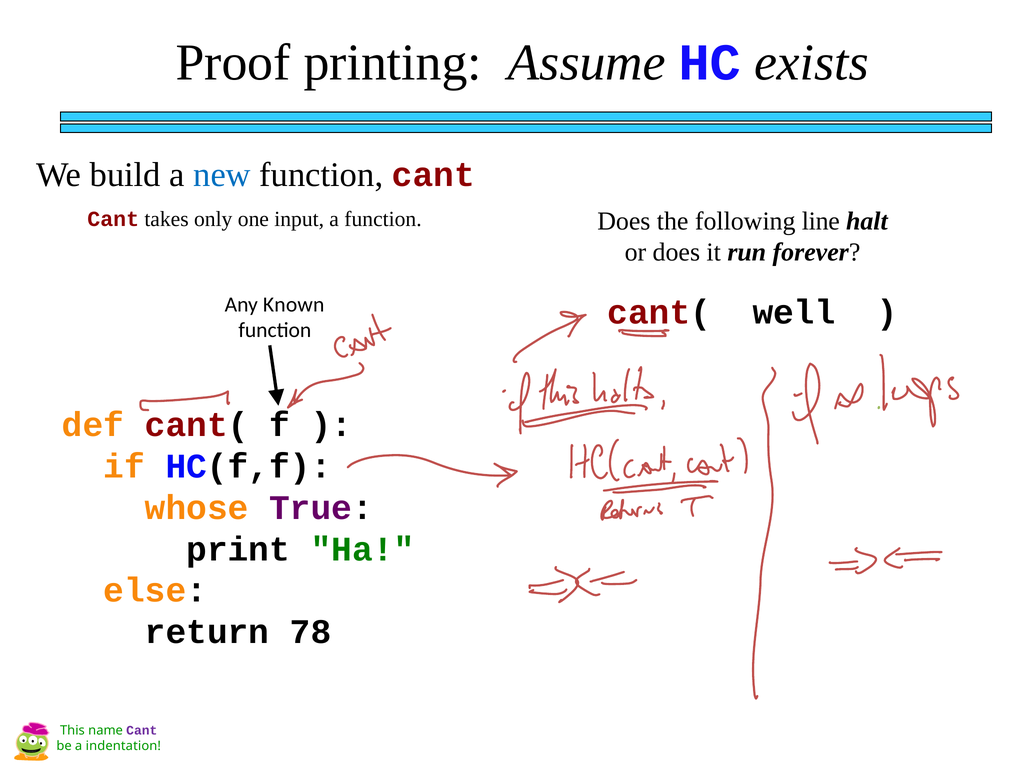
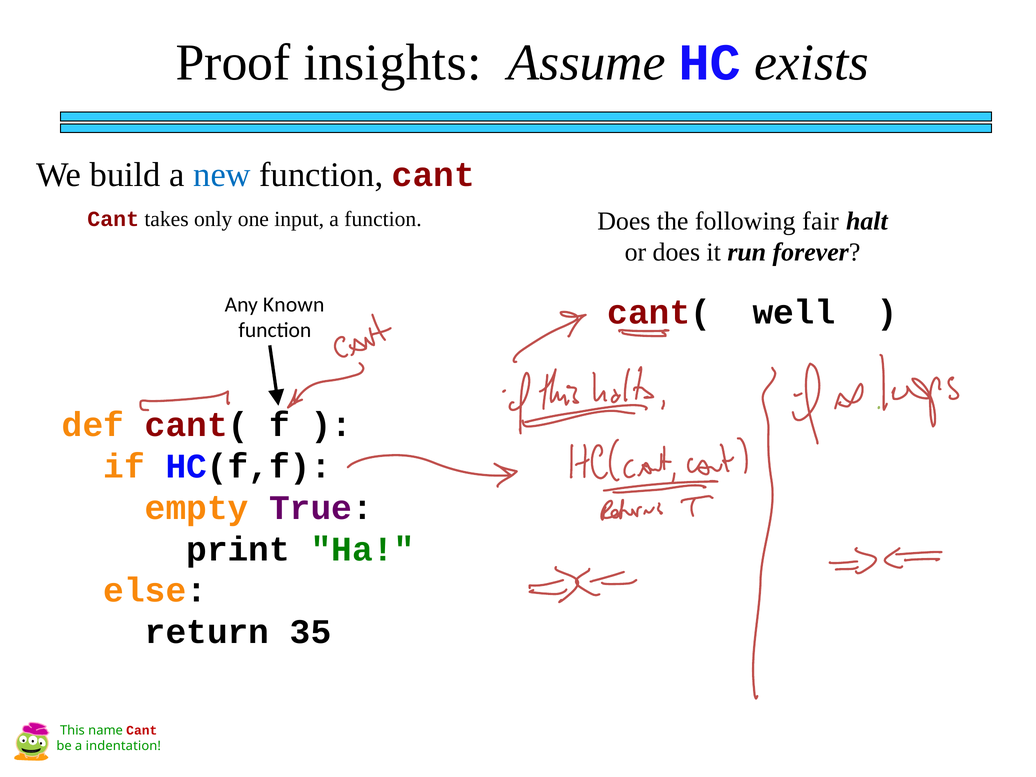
printing: printing -> insights (392, 63)
line: line -> fair (821, 221)
whose: whose -> empty (197, 508)
78: 78 -> 35 (311, 632)
Cant colour: purple -> red (142, 730)
